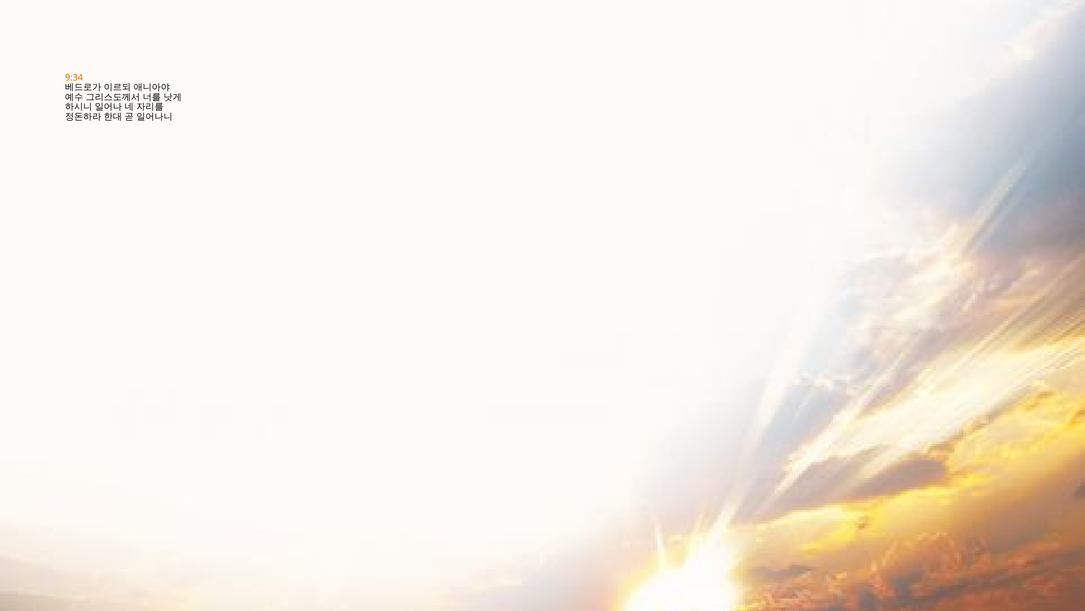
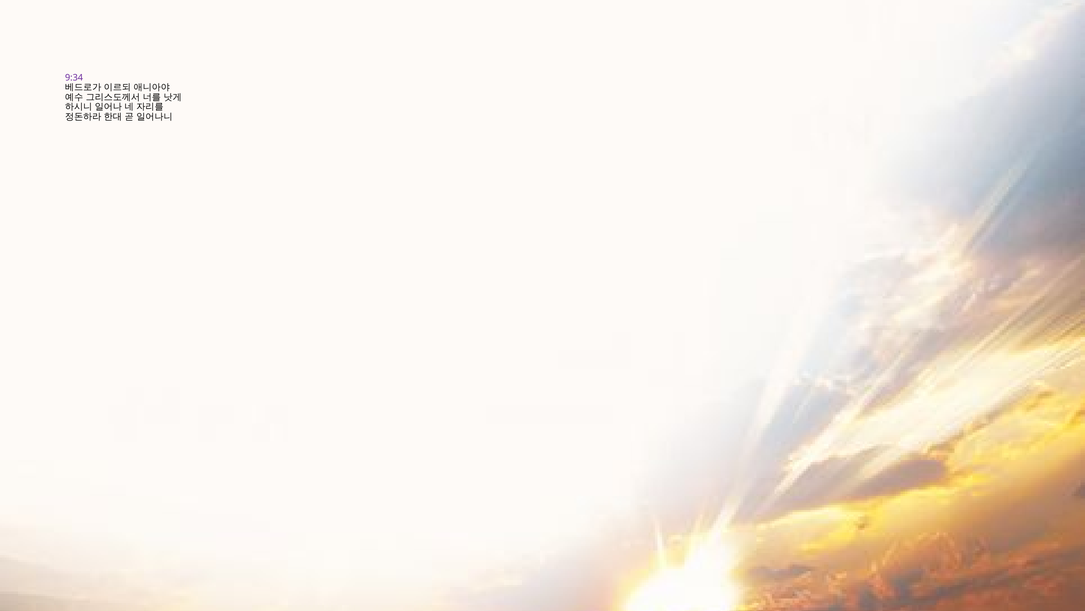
9:34 colour: orange -> purple (74, 77)
